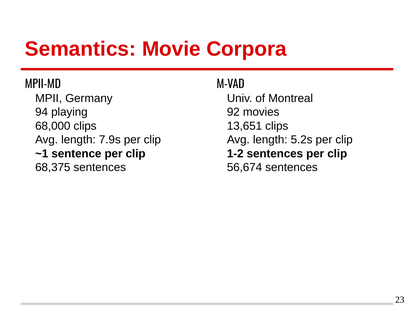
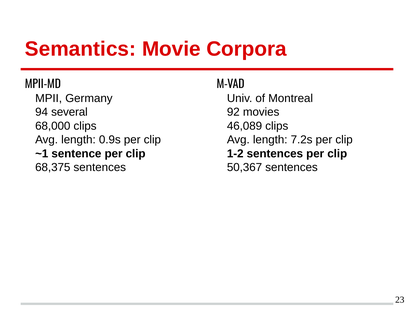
playing: playing -> several (69, 112)
13,651: 13,651 -> 46,089 (245, 126)
7.9s: 7.9s -> 0.9s (110, 140)
5.2s: 5.2s -> 7.2s (302, 140)
56,674: 56,674 -> 50,367 (245, 167)
